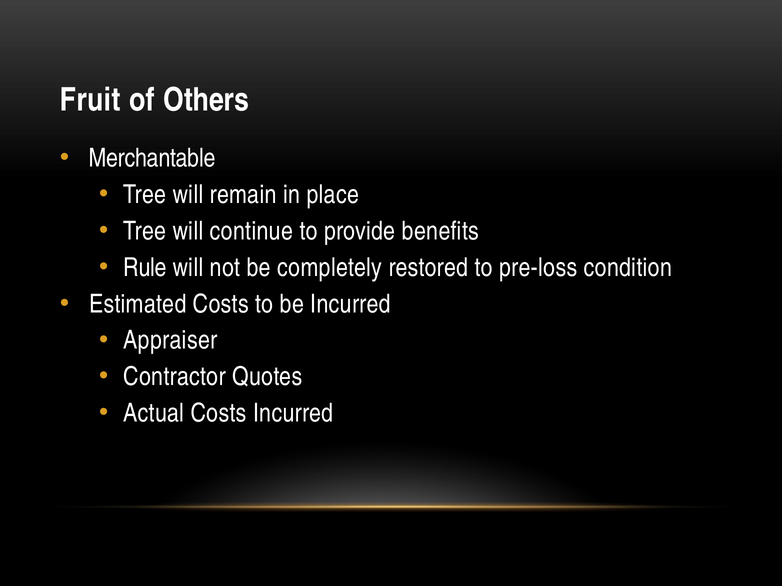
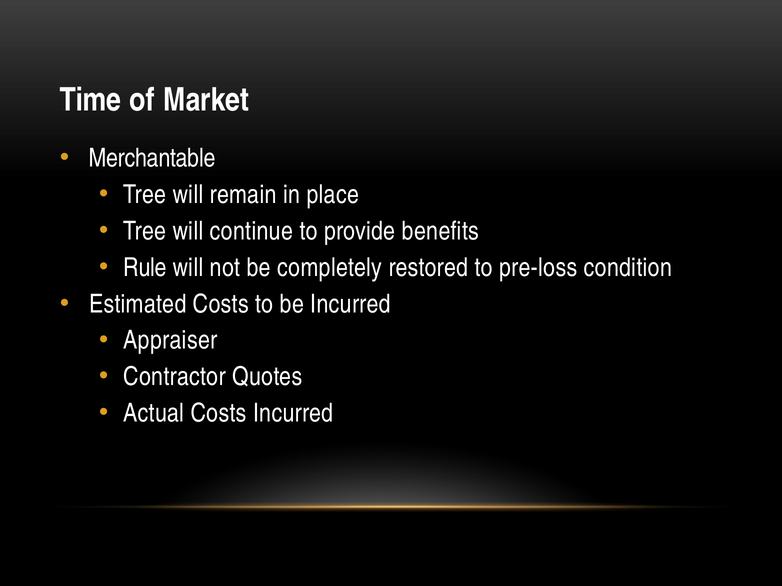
Fruit: Fruit -> Time (90, 100)
Others: Others -> Market (206, 100)
